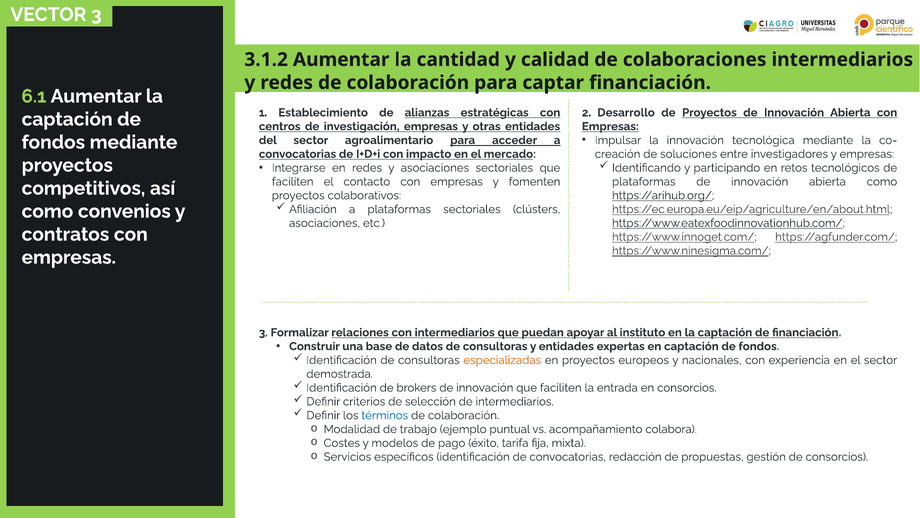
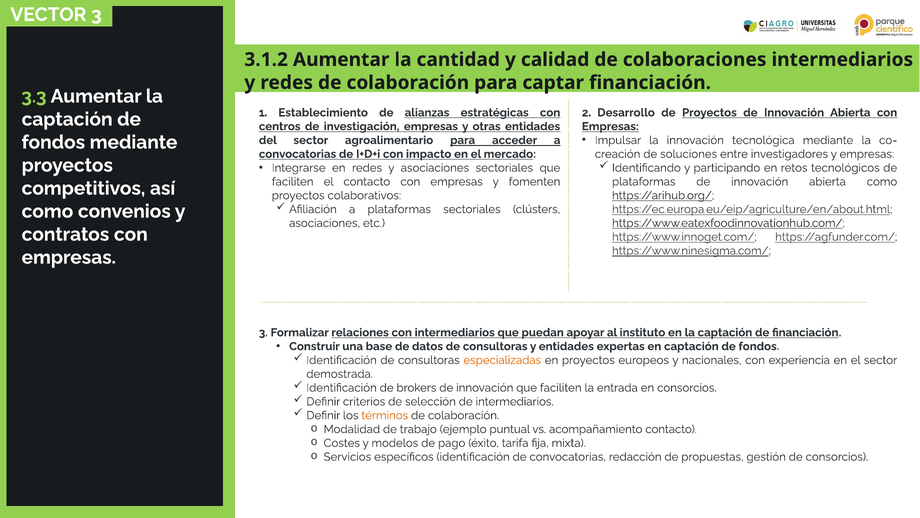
6.1: 6.1 -> 3.3 (34, 96)
términos colour: blue -> orange (385, 415)
acompañamiento colabora: colabora -> contacto (671, 429)
